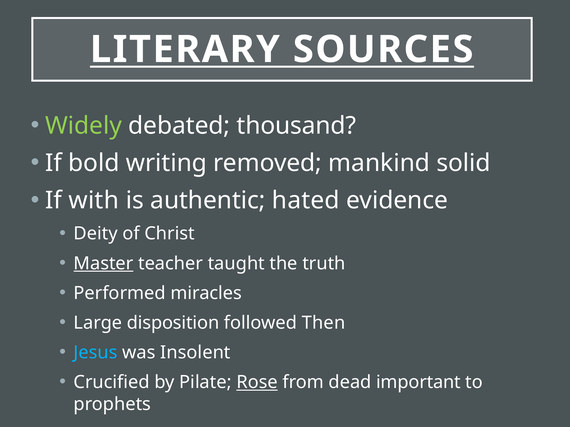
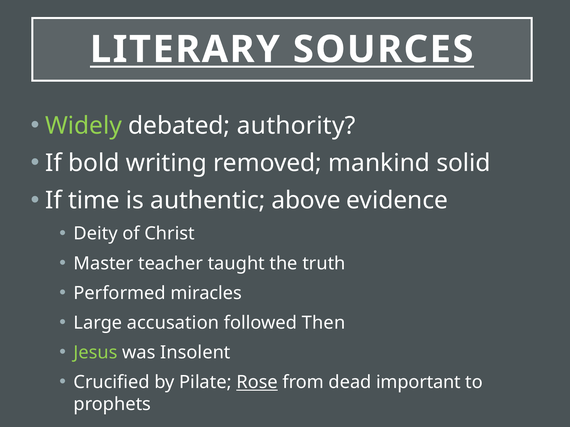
thousand: thousand -> authority (296, 126)
with: with -> time (94, 201)
hated: hated -> above (306, 201)
Master underline: present -> none (104, 264)
disposition: disposition -> accusation (173, 323)
Jesus colour: light blue -> light green (96, 353)
